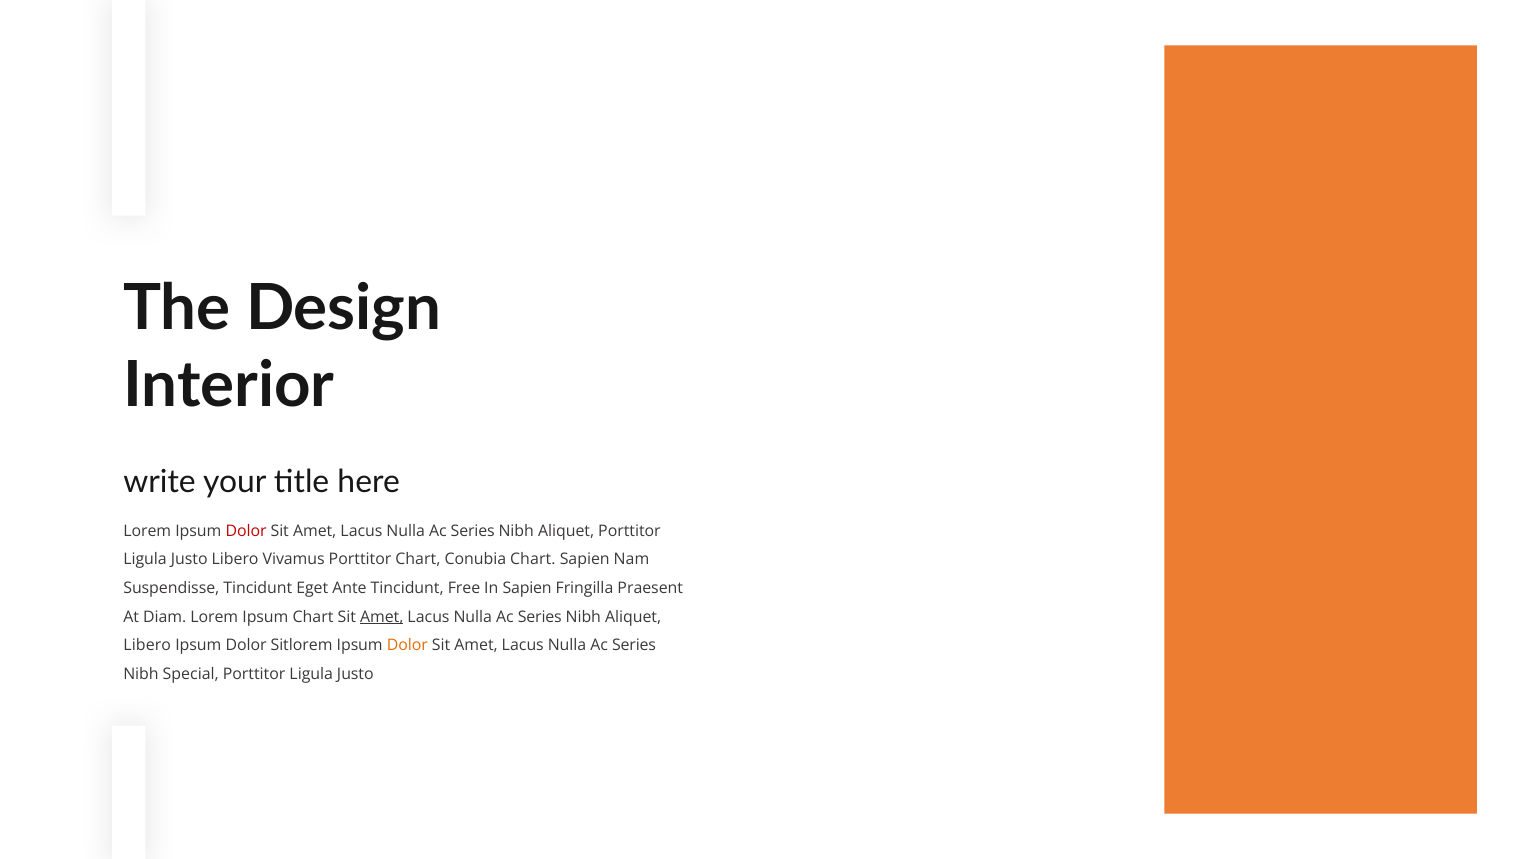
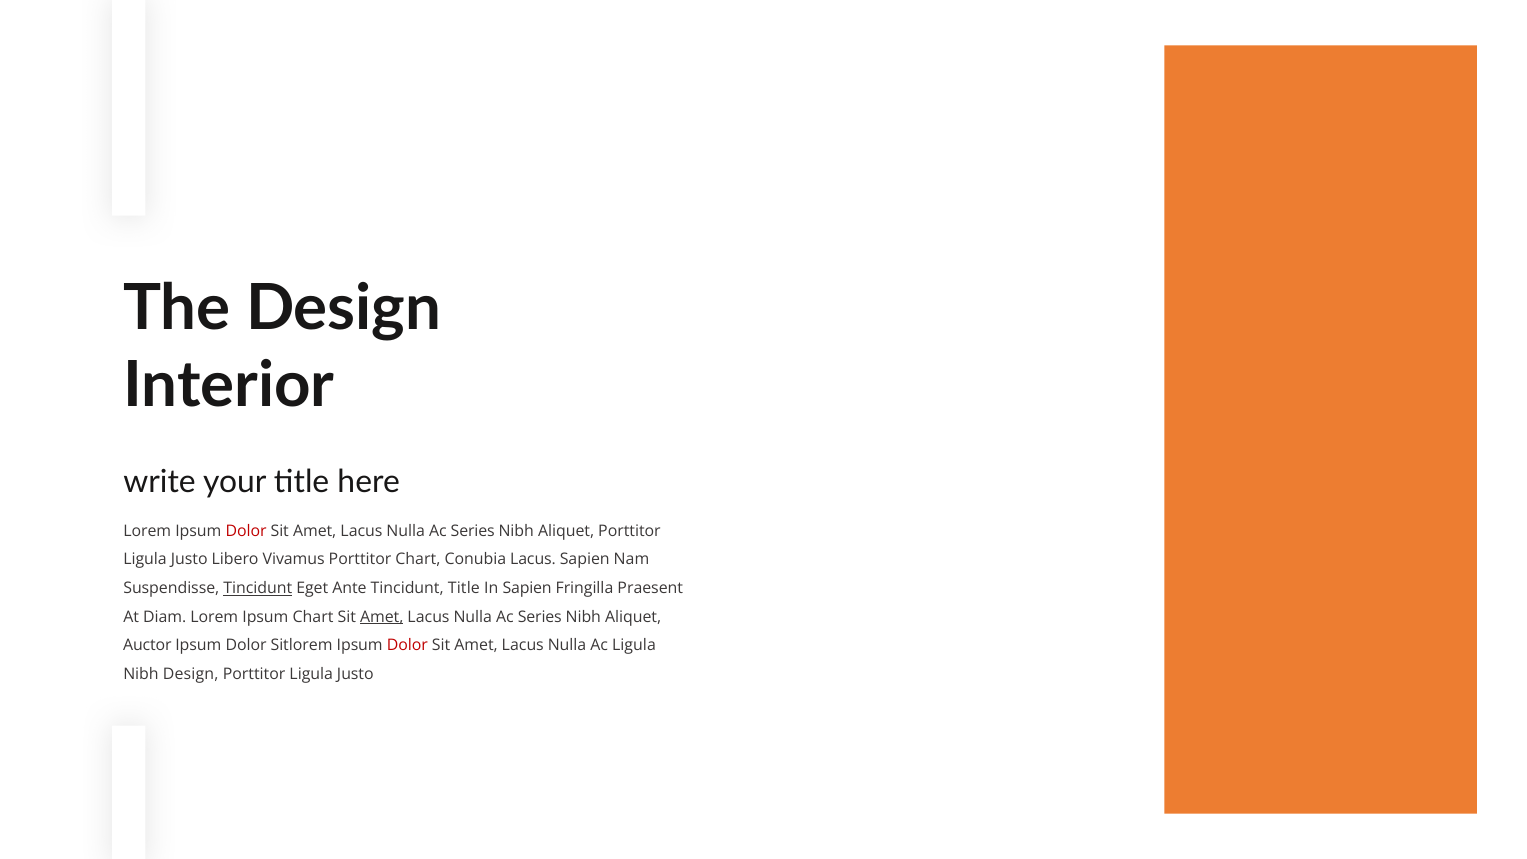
Conubia Chart: Chart -> Lacus (533, 560)
Tincidunt underline: none -> present (258, 588)
Tincidunt Free: Free -> Title (464, 588)
Libero: Libero -> Auctor (147, 646)
Dolor colour: orange -> red (407, 646)
Series: Series -> Ligula (634, 646)
Nibh Special: Special -> Design (191, 674)
